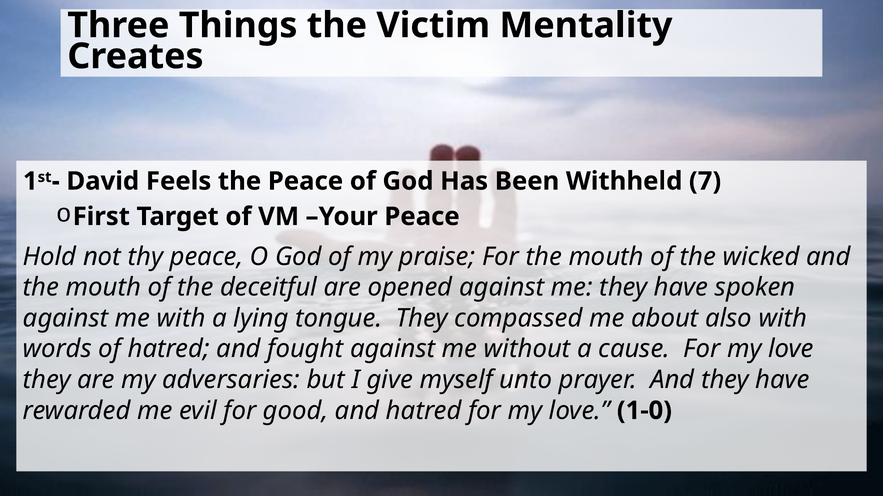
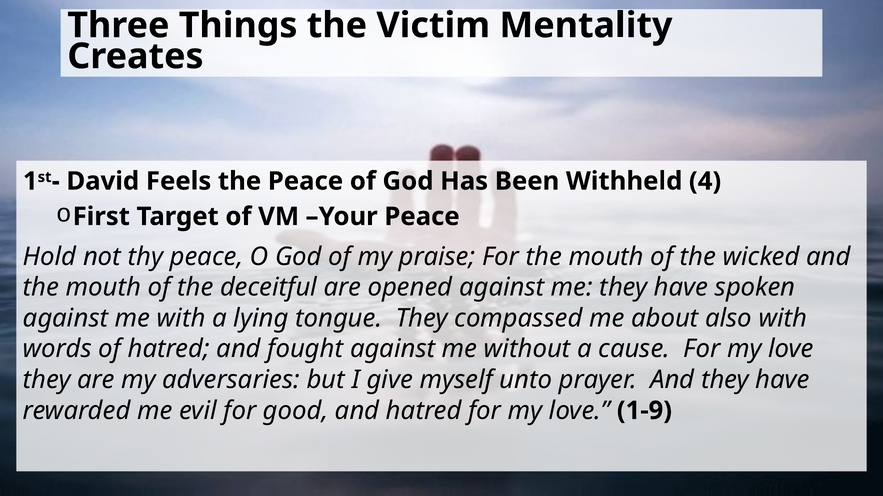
7: 7 -> 4 (705, 181)
1-0: 1-0 -> 1-9 (644, 411)
